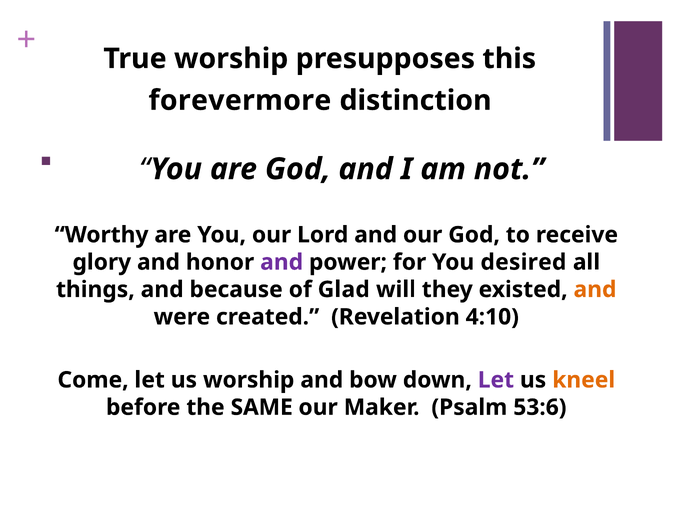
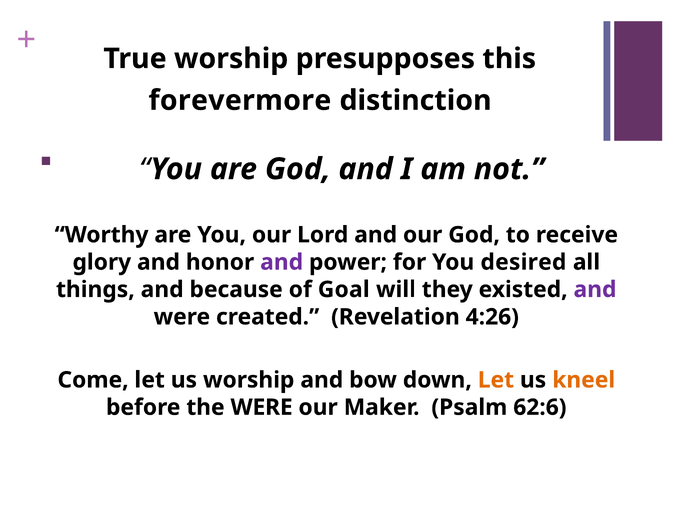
Glad: Glad -> Goal (344, 290)
and colour: orange -> purple (595, 290)
4:10: 4:10 -> 4:26 (492, 317)
Let colour: purple -> orange (496, 380)
the SAME: SAME -> WERE (262, 407)
53:6: 53:6 -> 62:6 (540, 407)
